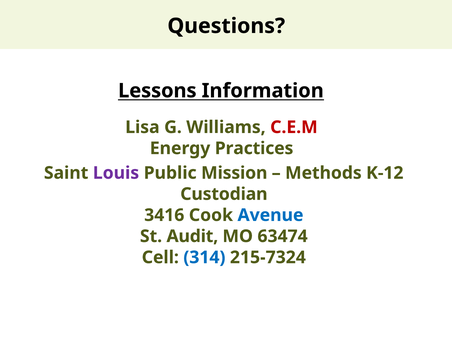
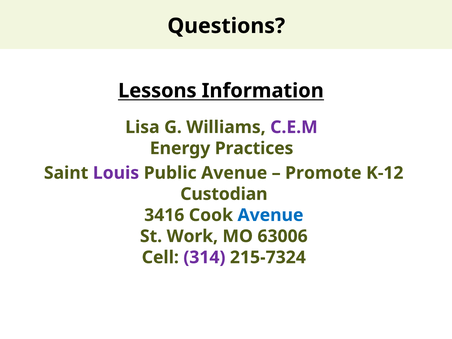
C.E.M colour: red -> purple (294, 127)
Public Mission: Mission -> Avenue (234, 173)
Methods: Methods -> Promote (323, 173)
Audit: Audit -> Work (192, 236)
63474: 63474 -> 63006 (283, 236)
314 colour: blue -> purple (204, 257)
